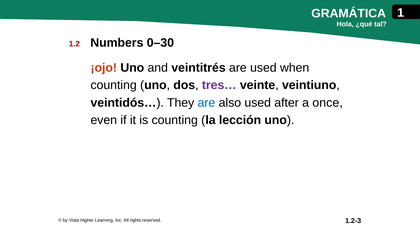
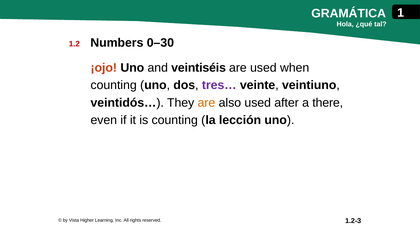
veintitrés: veintitrés -> veintiséis (199, 68)
are colour: blue -> orange (206, 103)
once: once -> there (328, 103)
